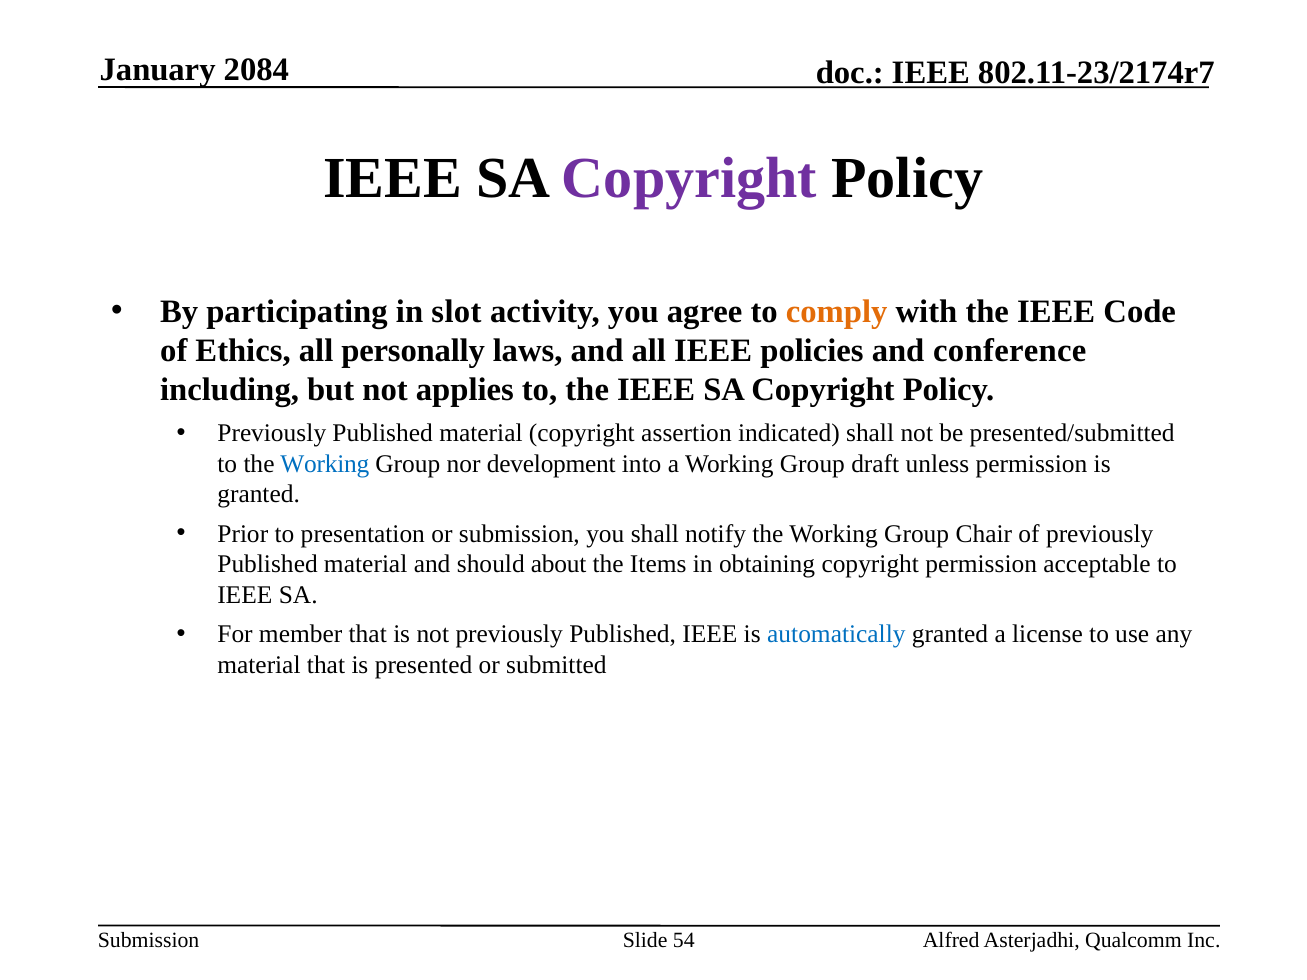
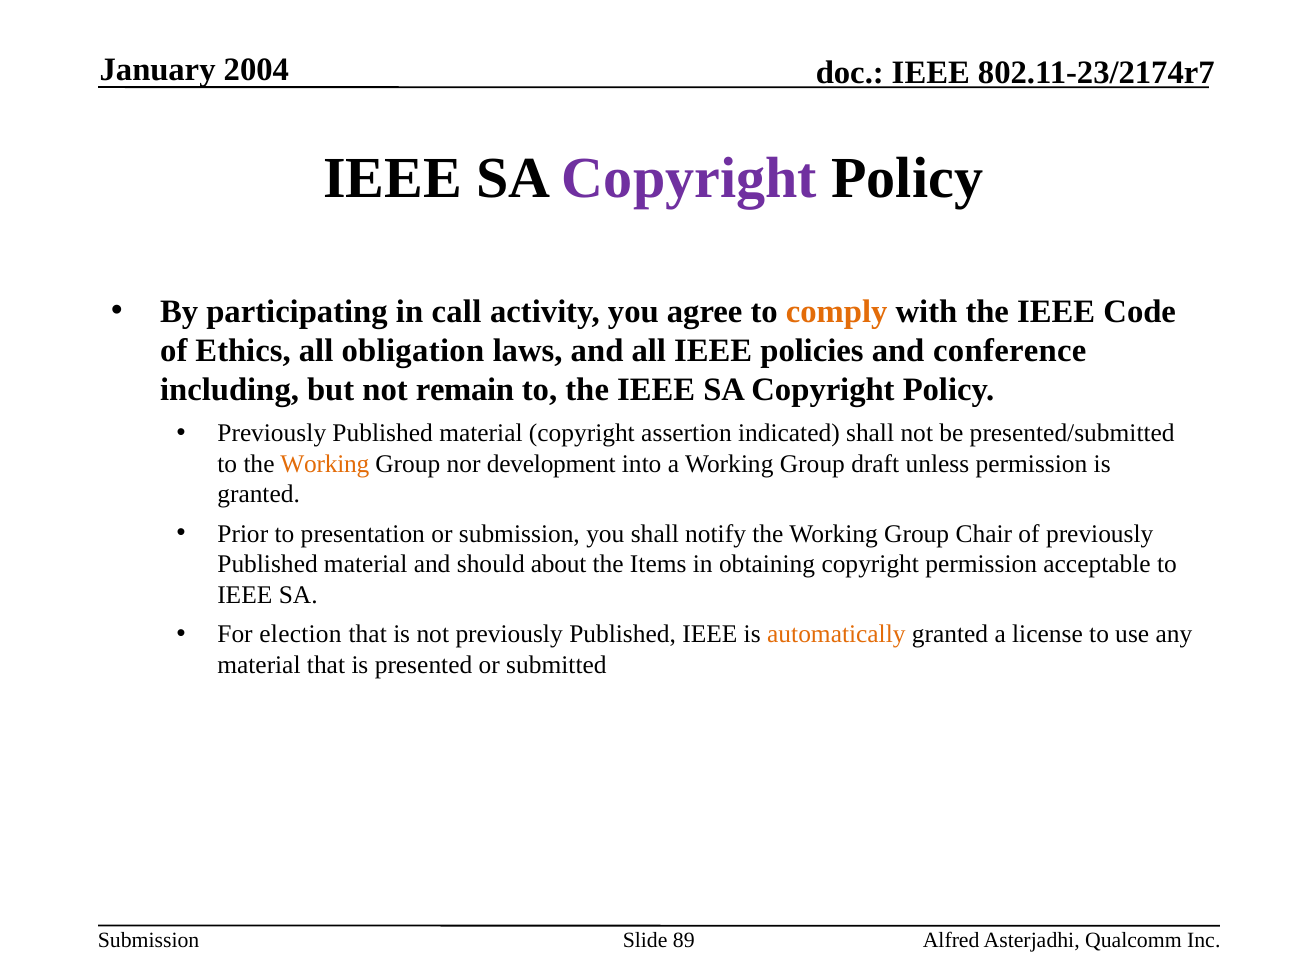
2084: 2084 -> 2004 (256, 69)
slot: slot -> call (456, 312)
personally: personally -> obligation (413, 351)
applies: applies -> remain (465, 390)
Working colour: blue -> orange (325, 464)
member: member -> election (301, 635)
automatically colour: blue -> orange (836, 635)
54: 54 -> 89 (684, 940)
